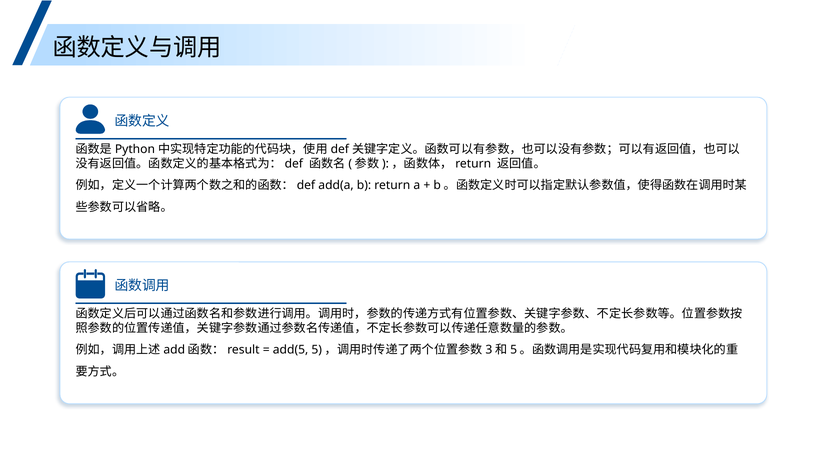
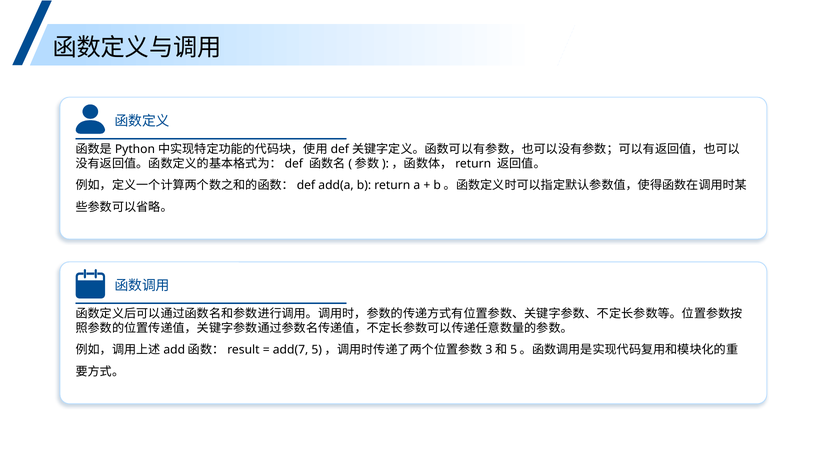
add(5: add(5 -> add(7 (291, 350)
